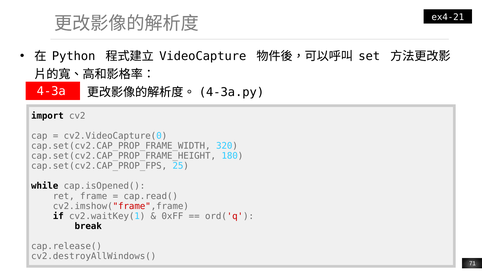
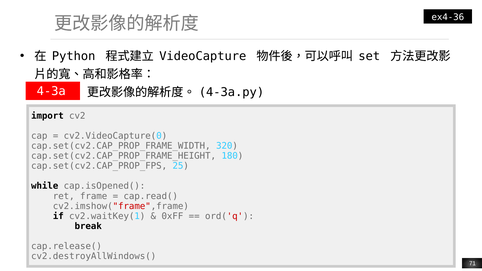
ex4-21: ex4-21 -> ex4-36 (448, 17)
